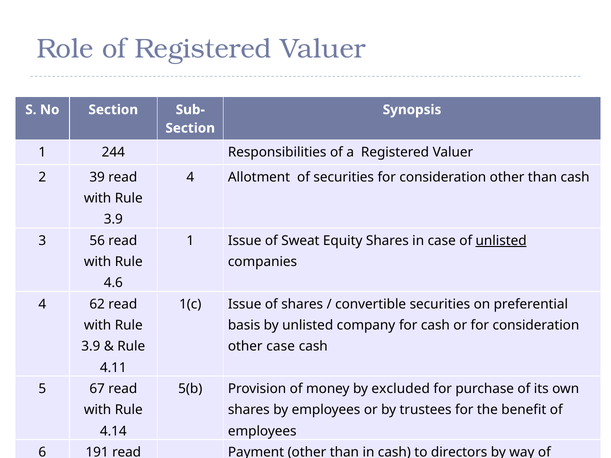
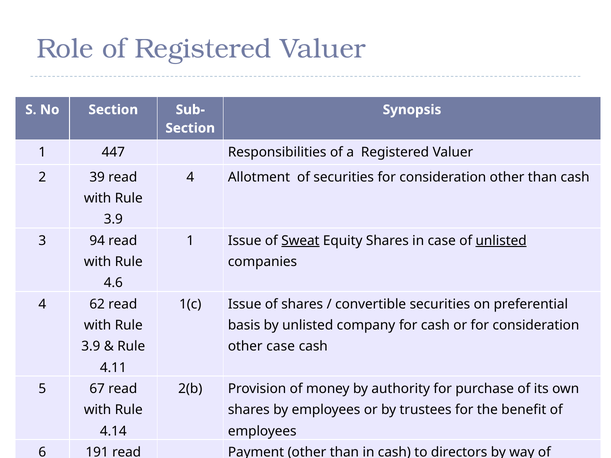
244: 244 -> 447 (113, 152)
56: 56 -> 94 (97, 241)
Sweat underline: none -> present (300, 241)
5(b: 5(b -> 2(b (190, 389)
excluded: excluded -> authority (401, 389)
